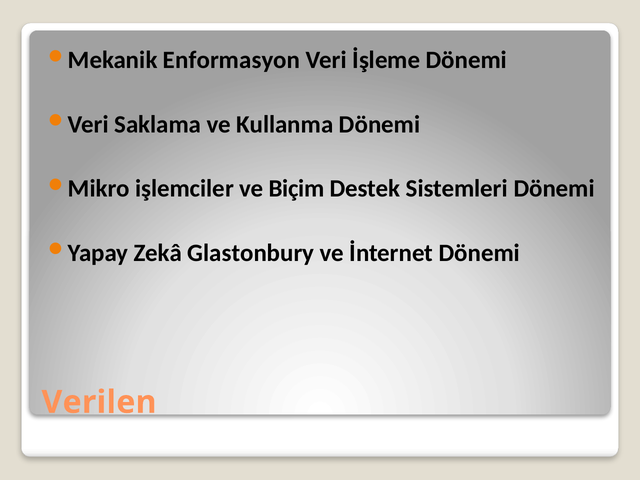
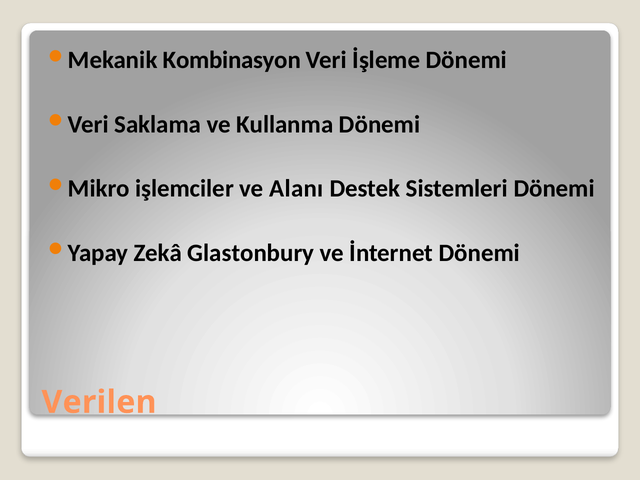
Enformasyon: Enformasyon -> Kombinasyon (232, 60)
Biçim: Biçim -> Alanı (296, 189)
